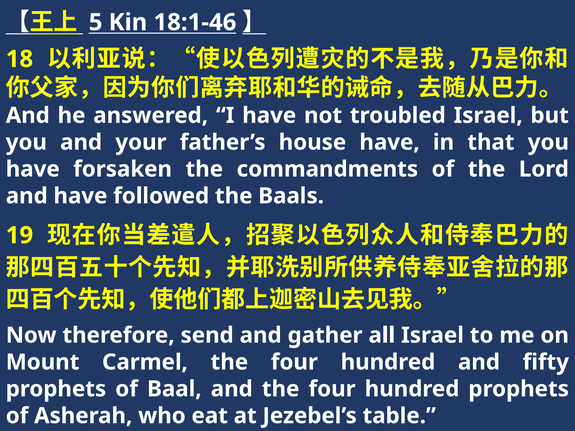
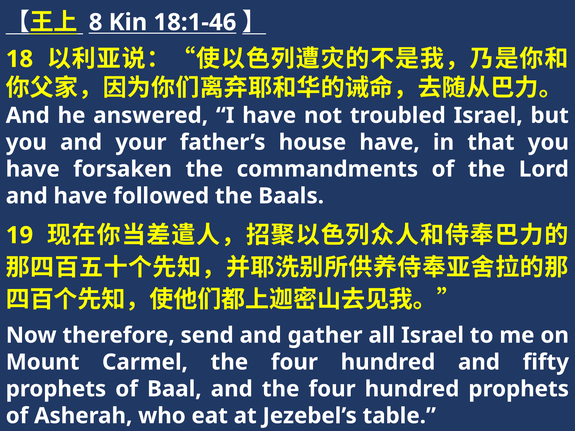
5: 5 -> 8 (96, 22)
